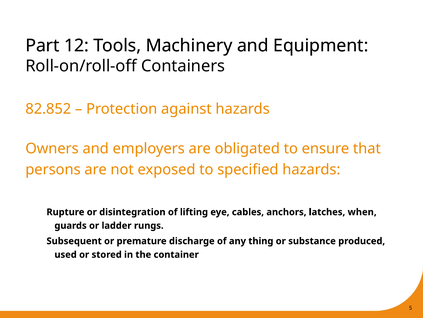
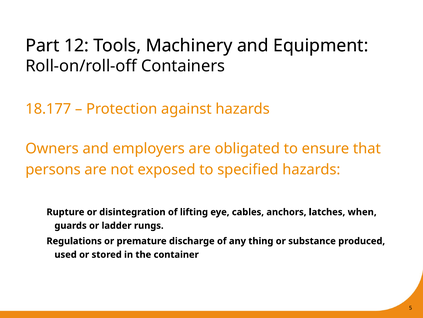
82.852: 82.852 -> 18.177 (48, 109)
Subsequent: Subsequent -> Regulations (74, 241)
